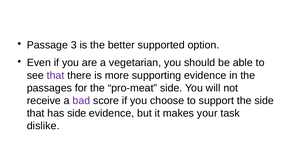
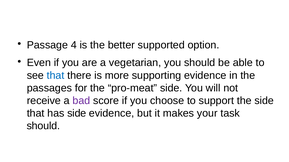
3: 3 -> 4 (74, 45)
that colour: purple -> blue (56, 76)
dislike: dislike -> should (43, 126)
